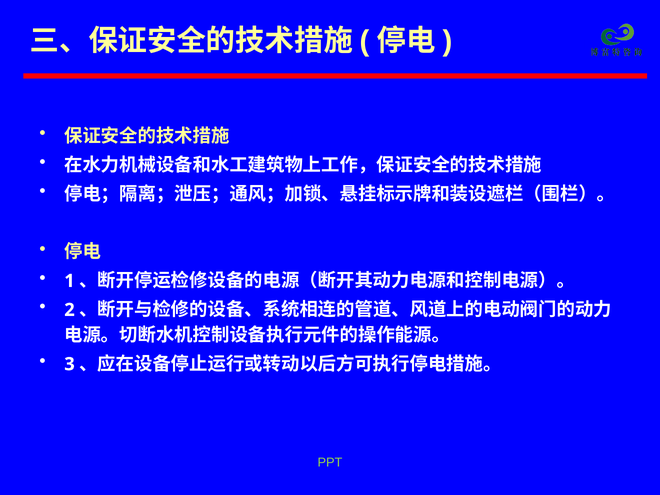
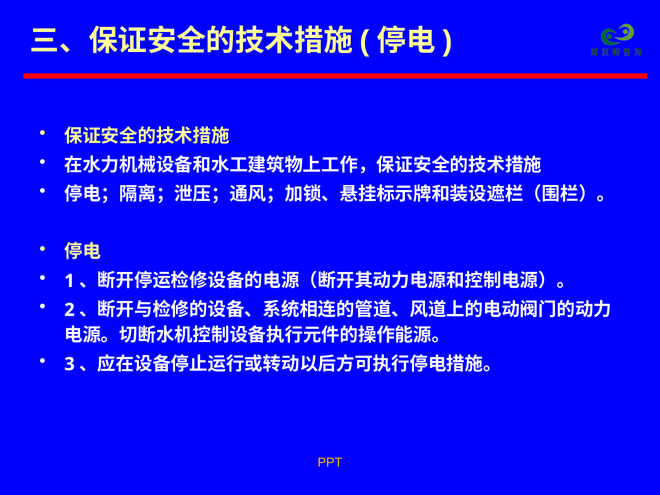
PPT colour: light green -> yellow (330, 463)
